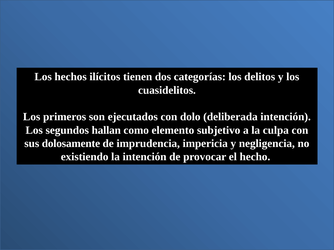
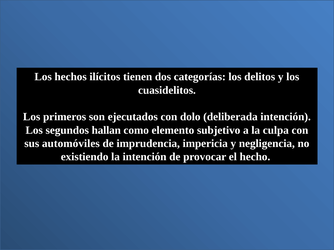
dolosamente: dolosamente -> automóviles (71, 144)
